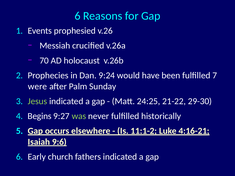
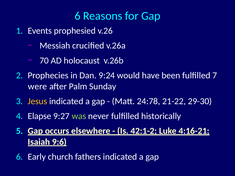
Jesus colour: light green -> yellow (37, 101)
24:25: 24:25 -> 24:78 (149, 101)
Begins: Begins -> Elapse (40, 116)
11:1-2: 11:1-2 -> 42:1-2 (144, 131)
